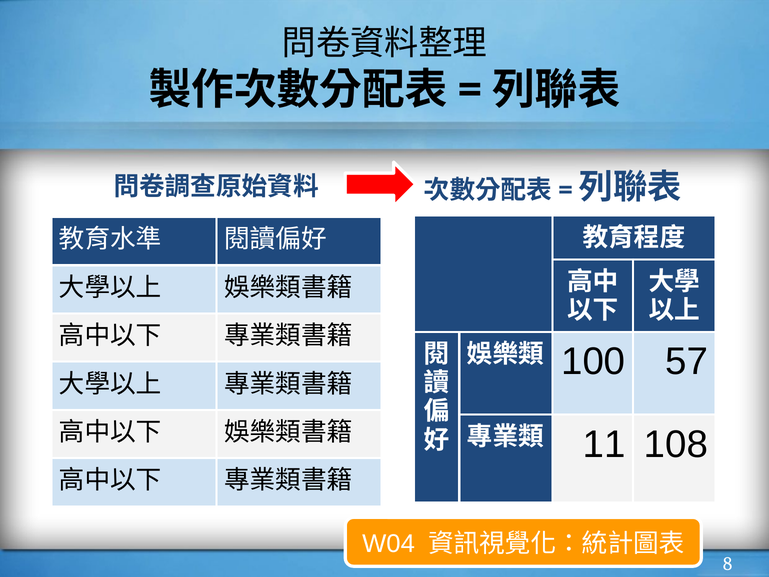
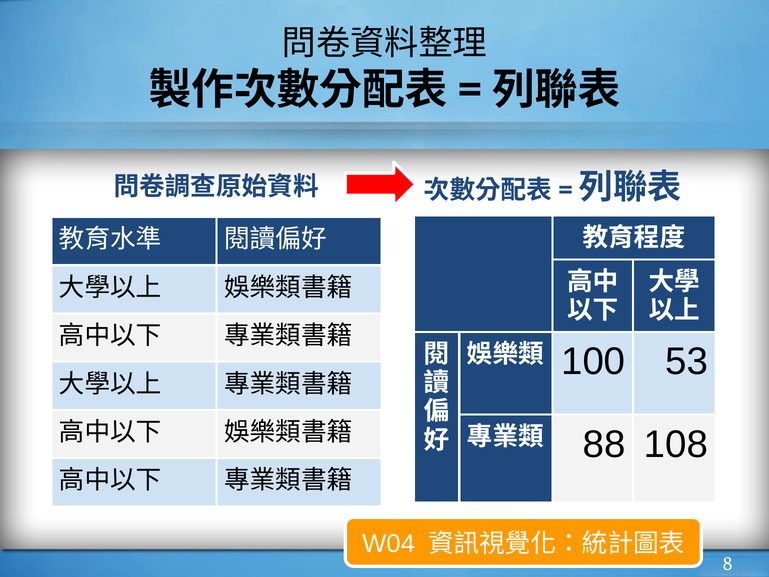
57: 57 -> 53 (687, 362)
11: 11 -> 88 (604, 444)
